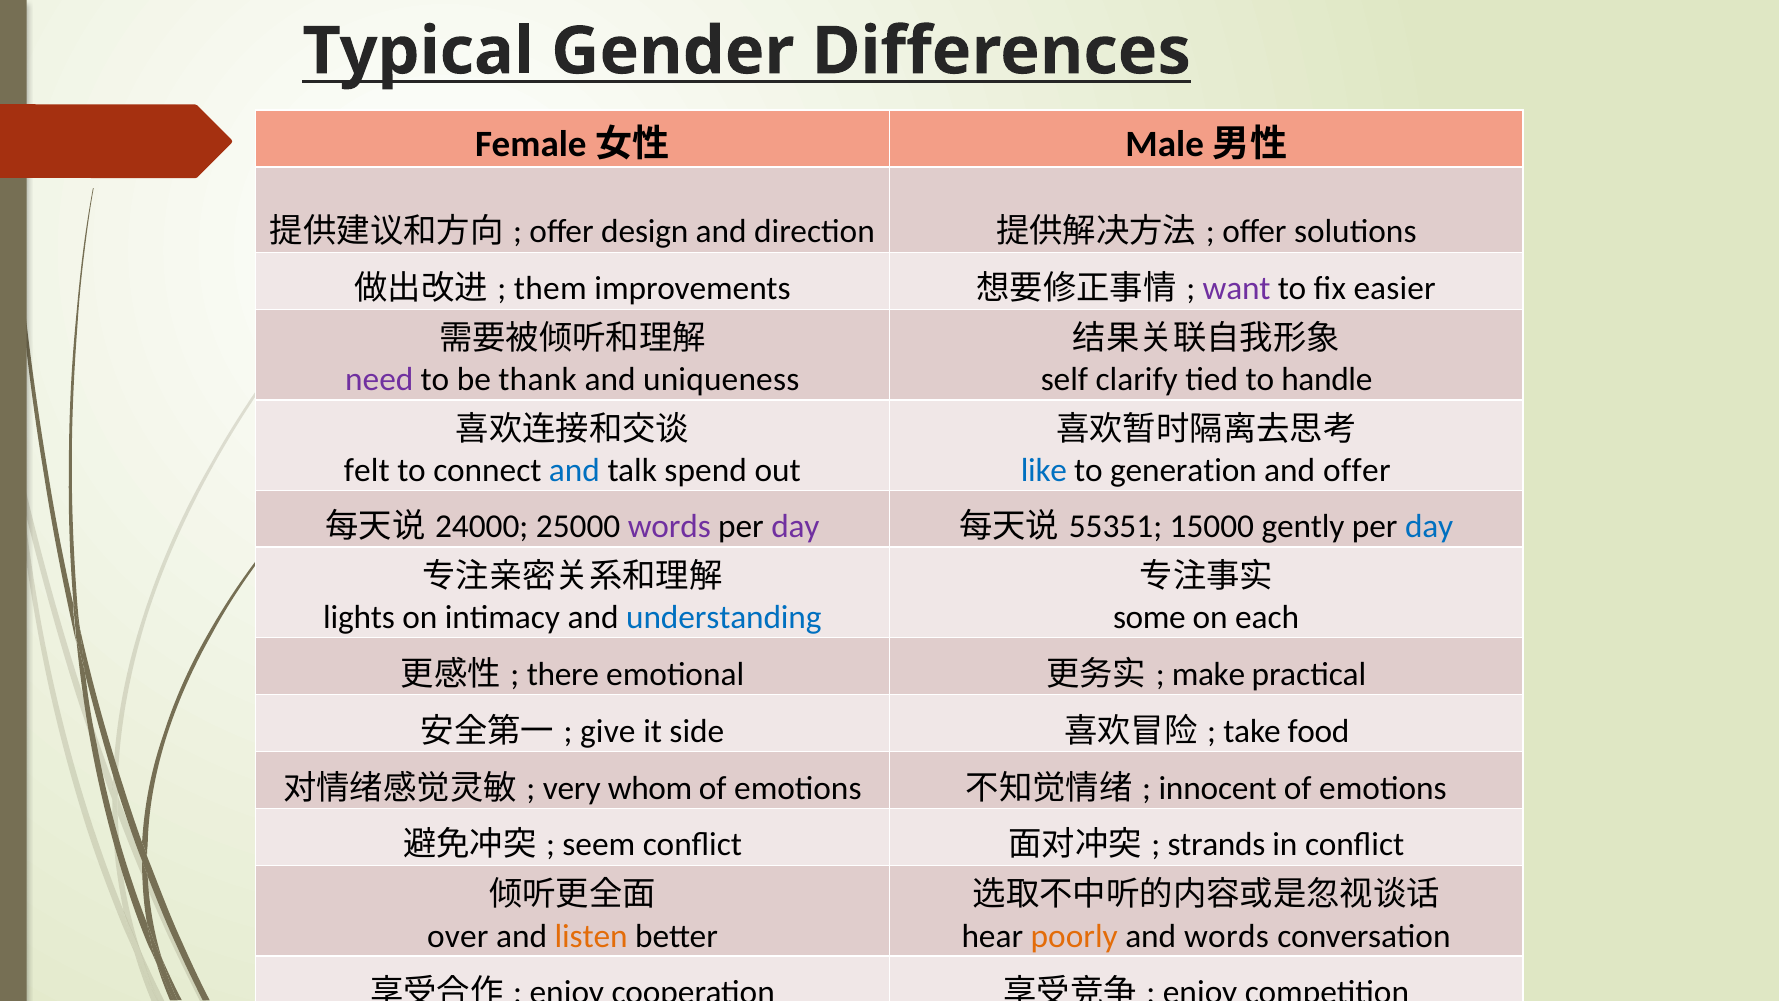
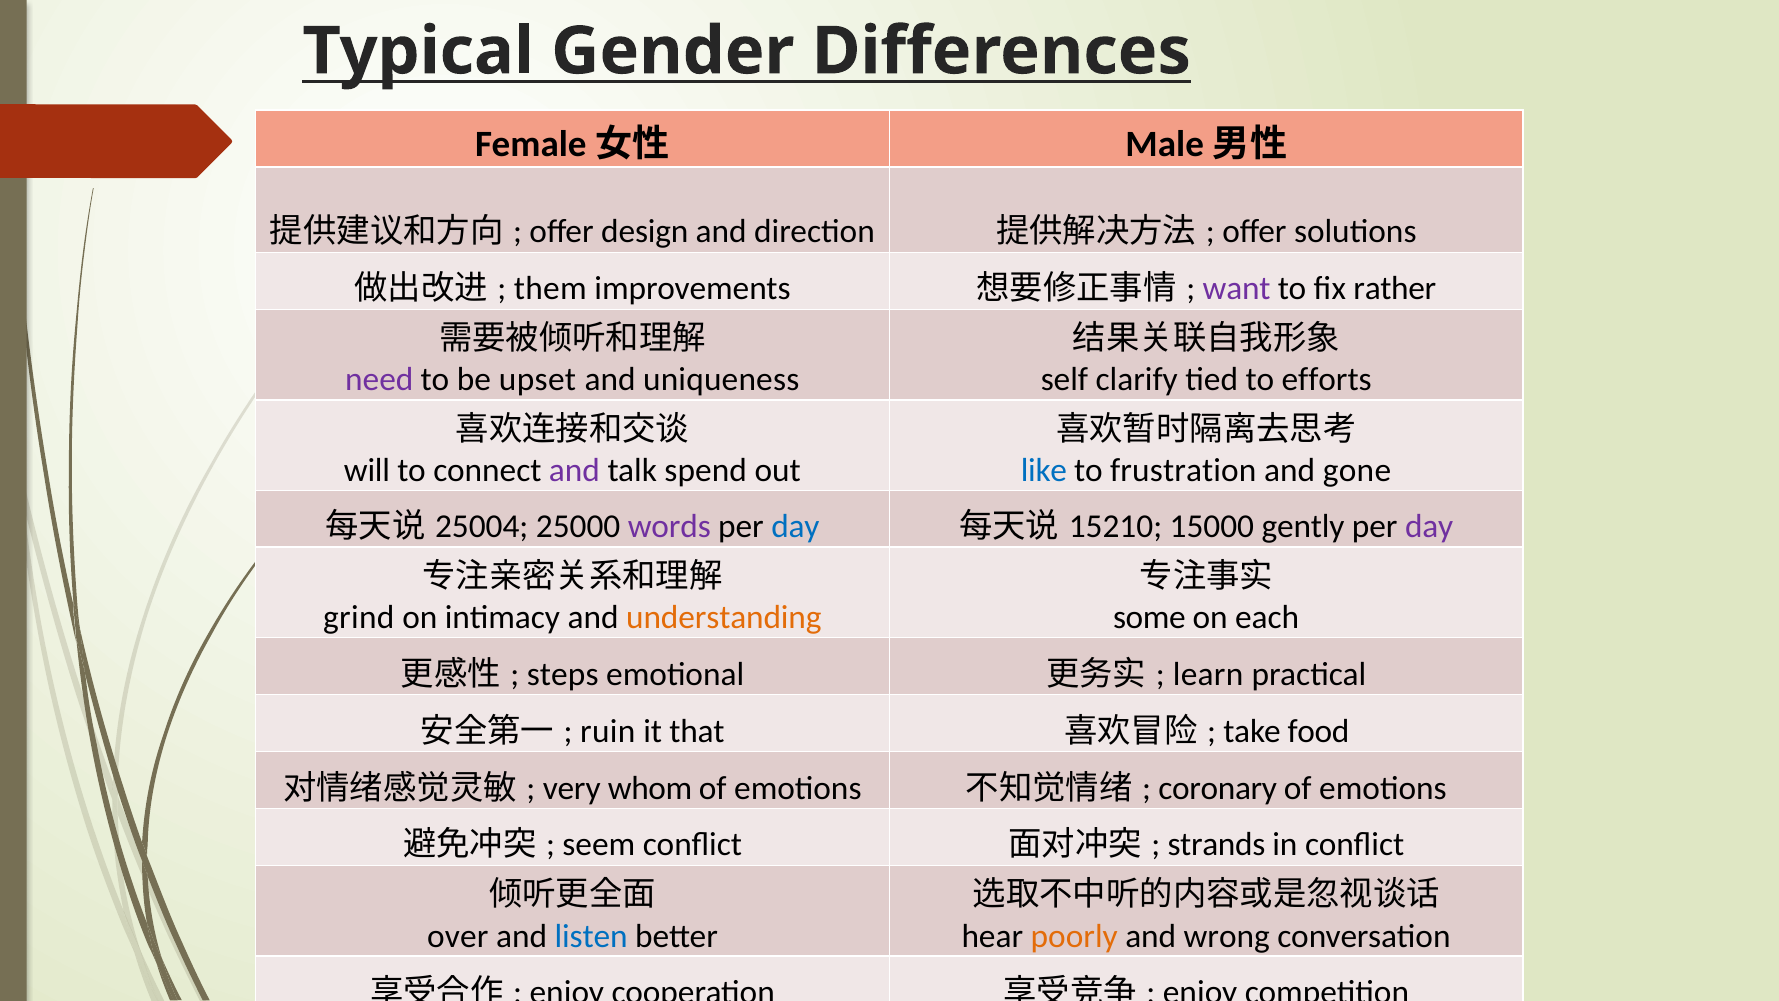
easier: easier -> rather (1395, 289)
thank: thank -> upset (538, 380)
handle: handle -> efforts (1327, 380)
felt: felt -> will (367, 470)
and colour: blue -> purple (574, 470)
generation: generation -> frustration (1183, 470)
and offer: offer -> gone (1357, 470)
24000: 24000 -> 25004 (482, 527)
day colour: purple -> blue (795, 527)
55351: 55351 -> 15210 (1116, 527)
day colour: blue -> purple (1429, 527)
lights: lights -> grind (359, 618)
understanding colour: blue -> orange (724, 618)
there: there -> steps (563, 674)
make: make -> learn (1208, 674)
give: give -> ruin (608, 731)
side: side -> that (697, 731)
innocent: innocent -> coronary (1218, 788)
listen colour: orange -> blue (591, 936)
and words: words -> wrong (1227, 936)
